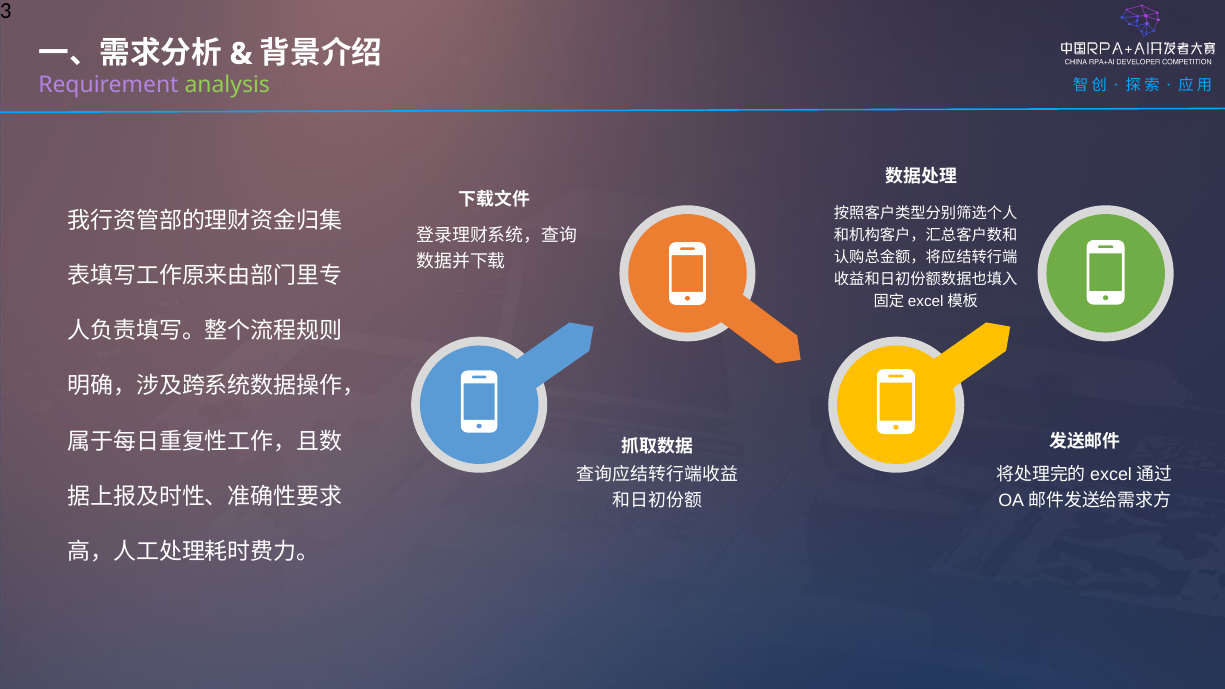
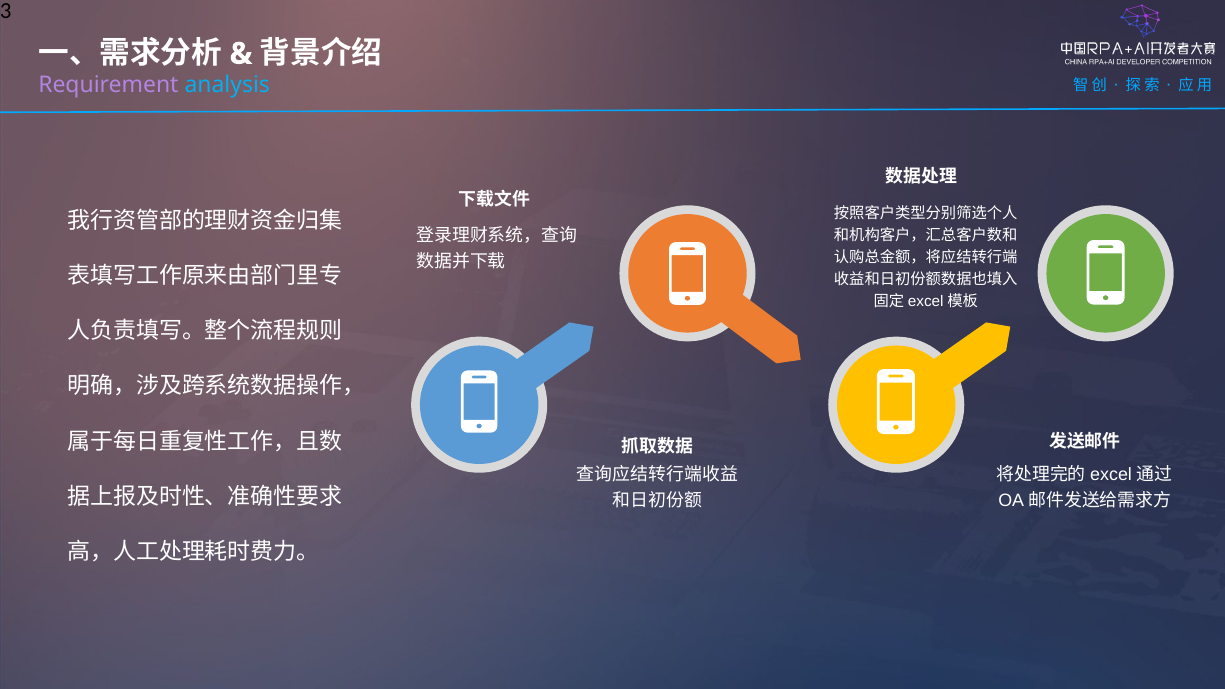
analysis colour: light green -> light blue (227, 85)
